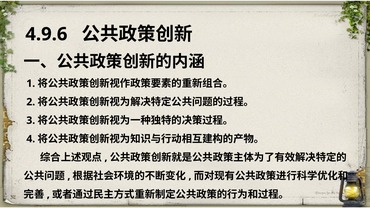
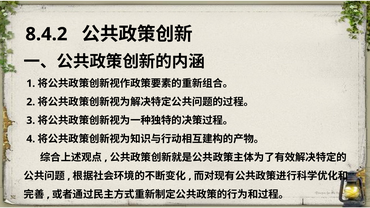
4.9.6: 4.9.6 -> 8.4.2 (46, 34)
